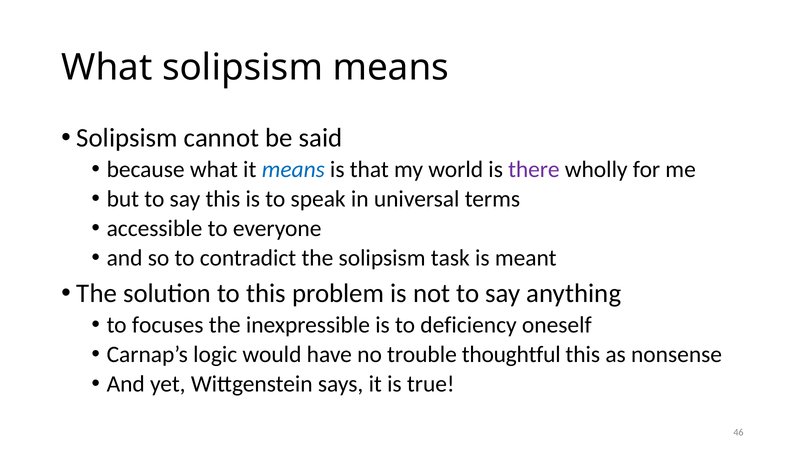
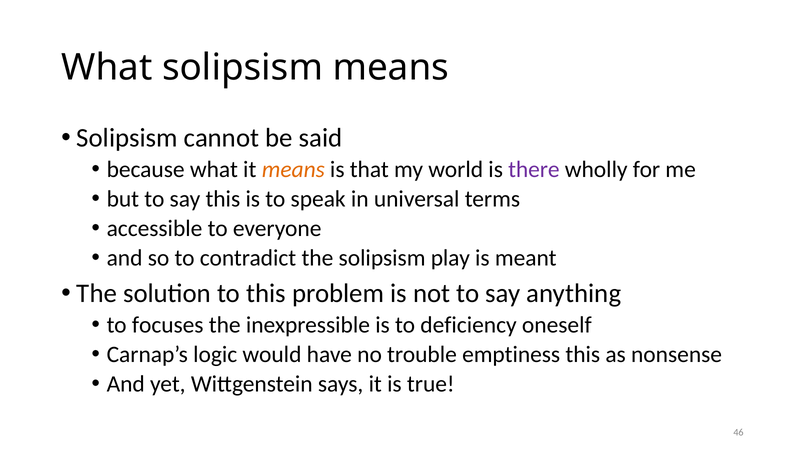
means colour: blue -> orange (293, 169)
task: task -> play (450, 258)
thoughtful: thoughtful -> emptiness (511, 354)
